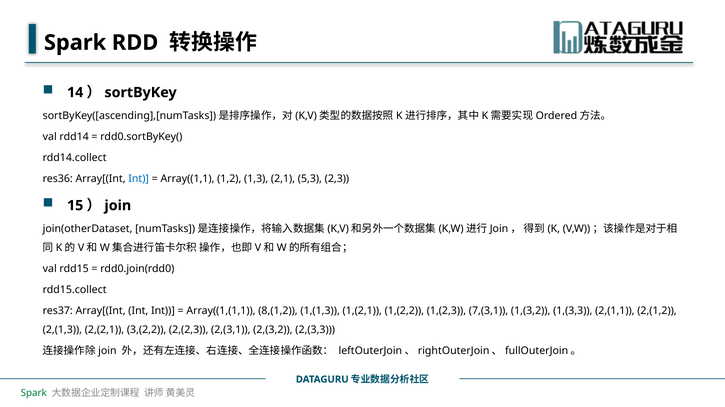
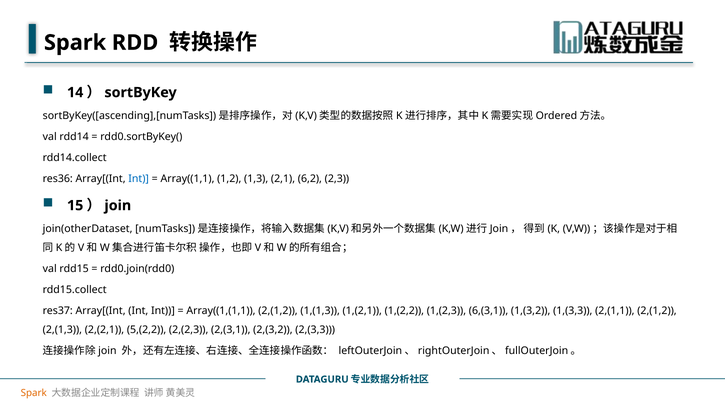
5,3: 5,3 -> 6,2 (310, 179)
Array((1,(1,1 8,(1,2: 8,(1,2 -> 2,(1,2 (278, 311)
7,(3,1: 7,(3,1 -> 6,(3,1 (489, 311)
3,(2,2: 3,(2,2 -> 5,(2,2 (147, 330)
Spark colour: green -> orange (34, 394)
